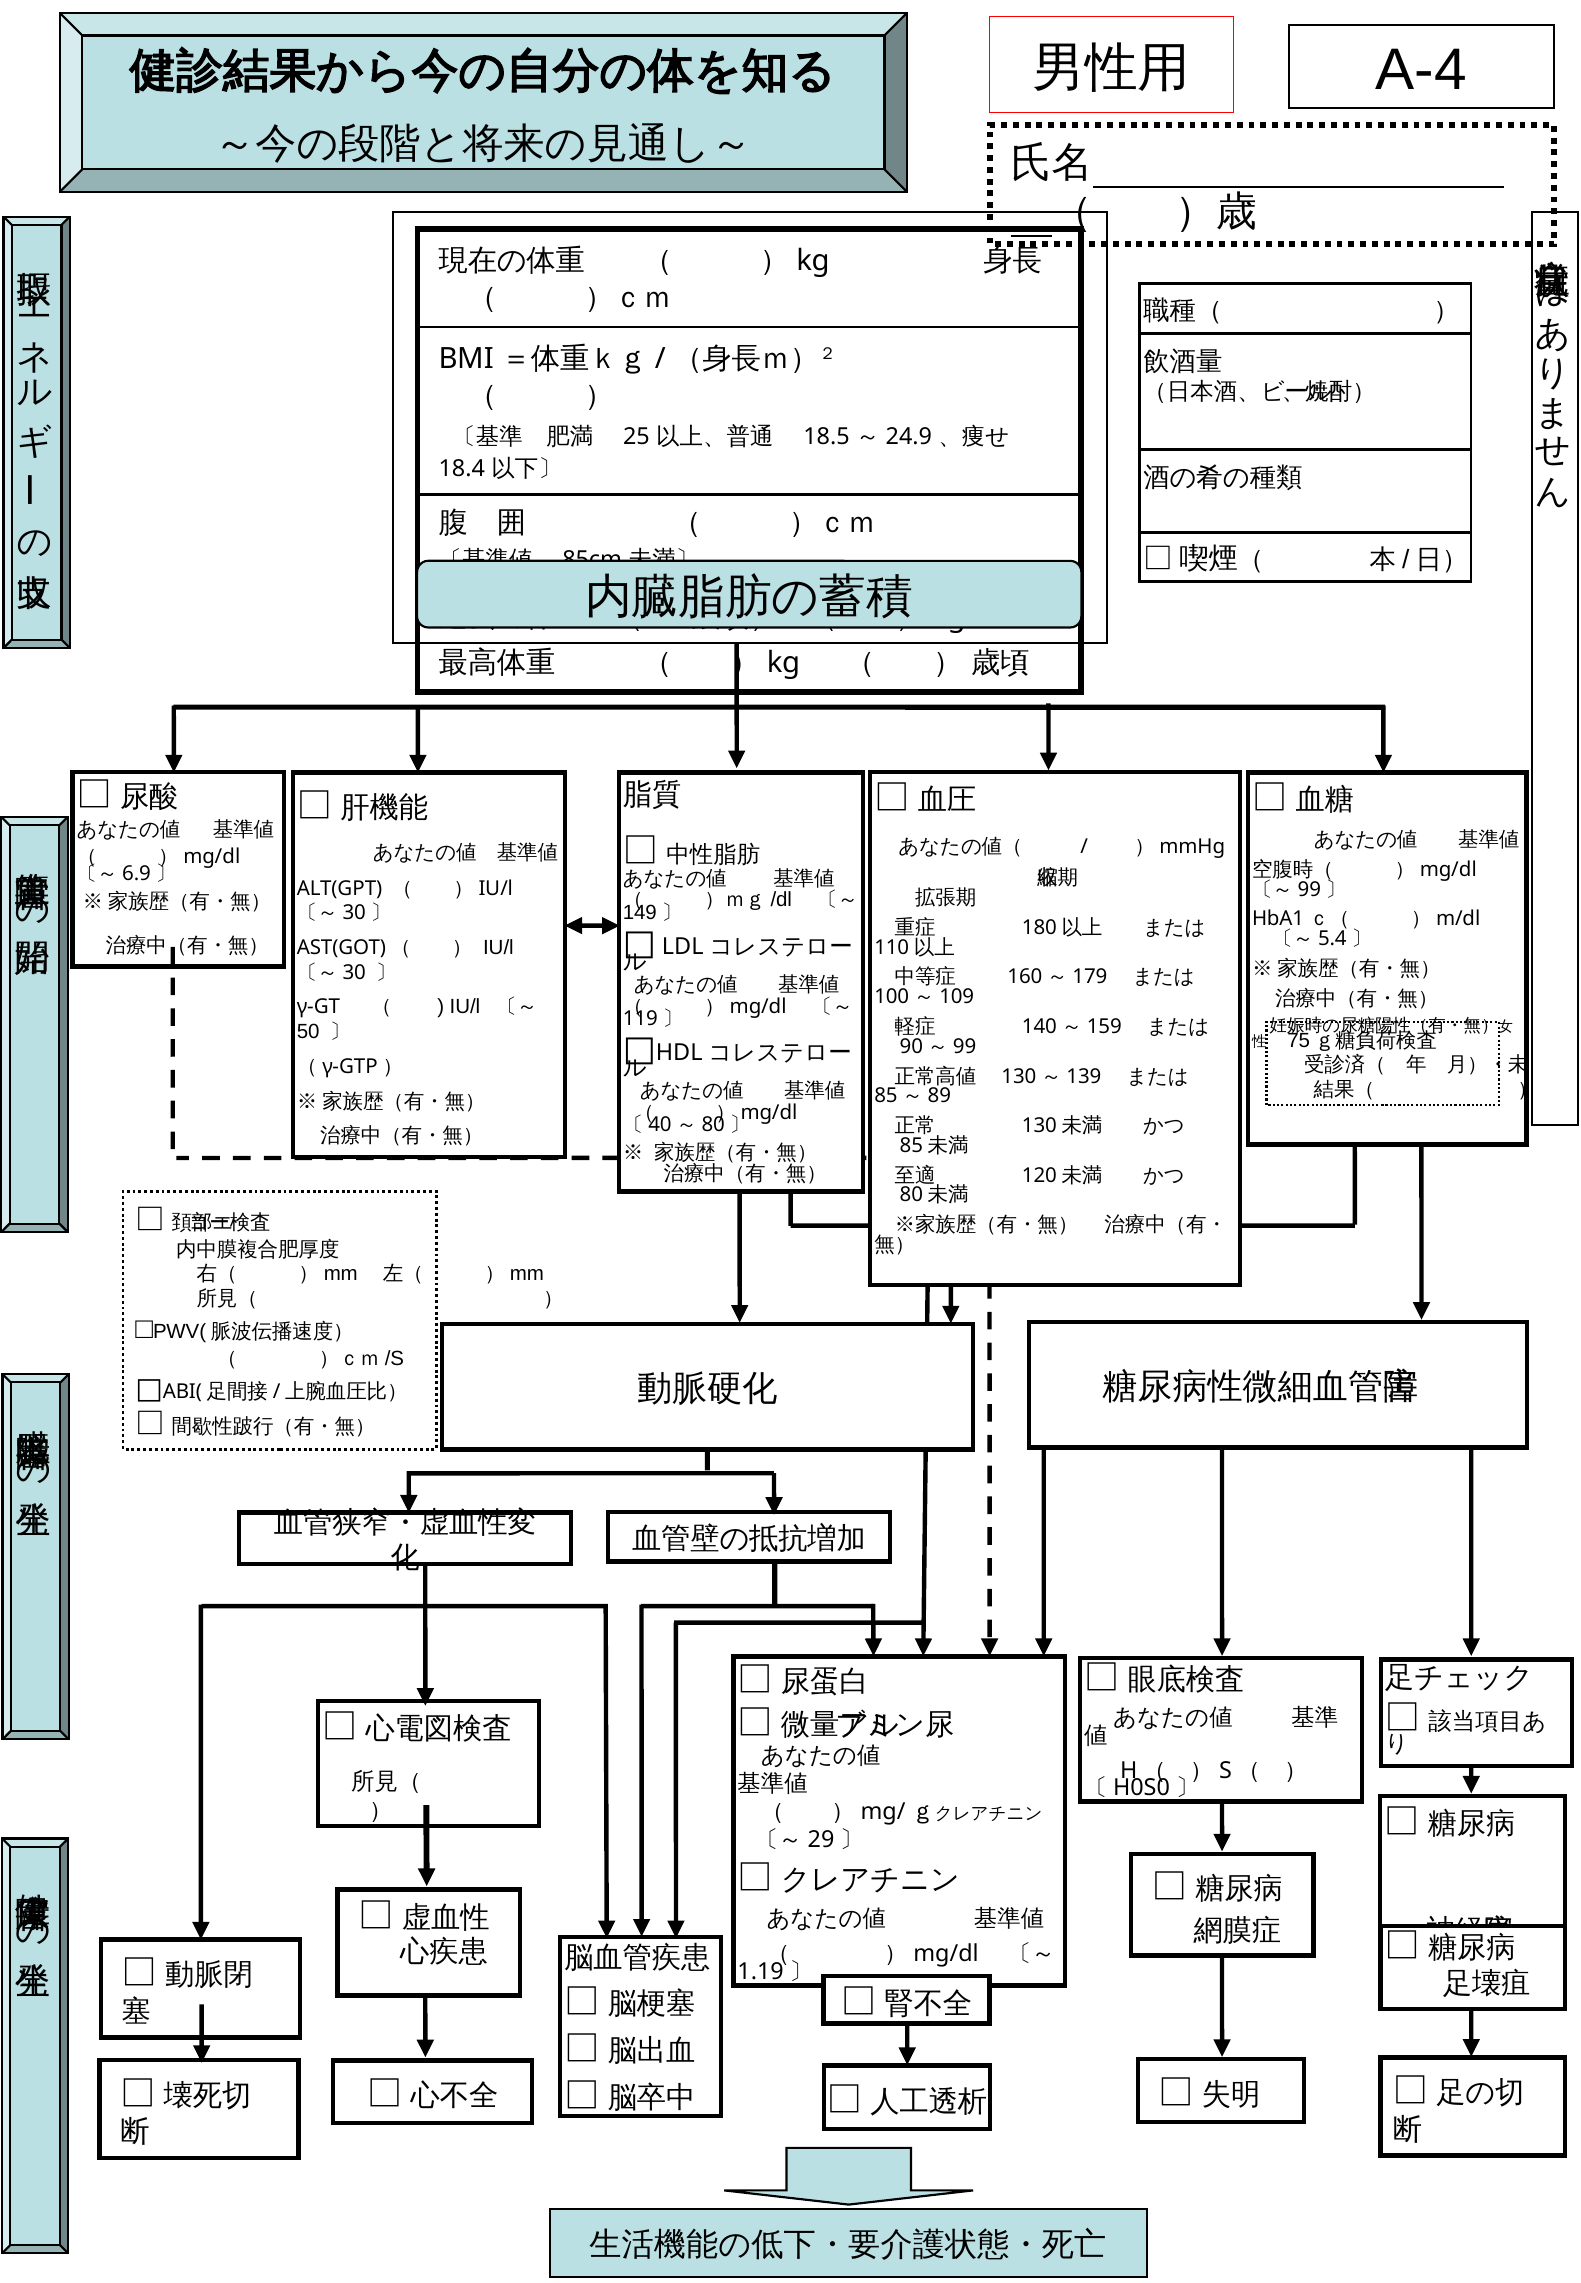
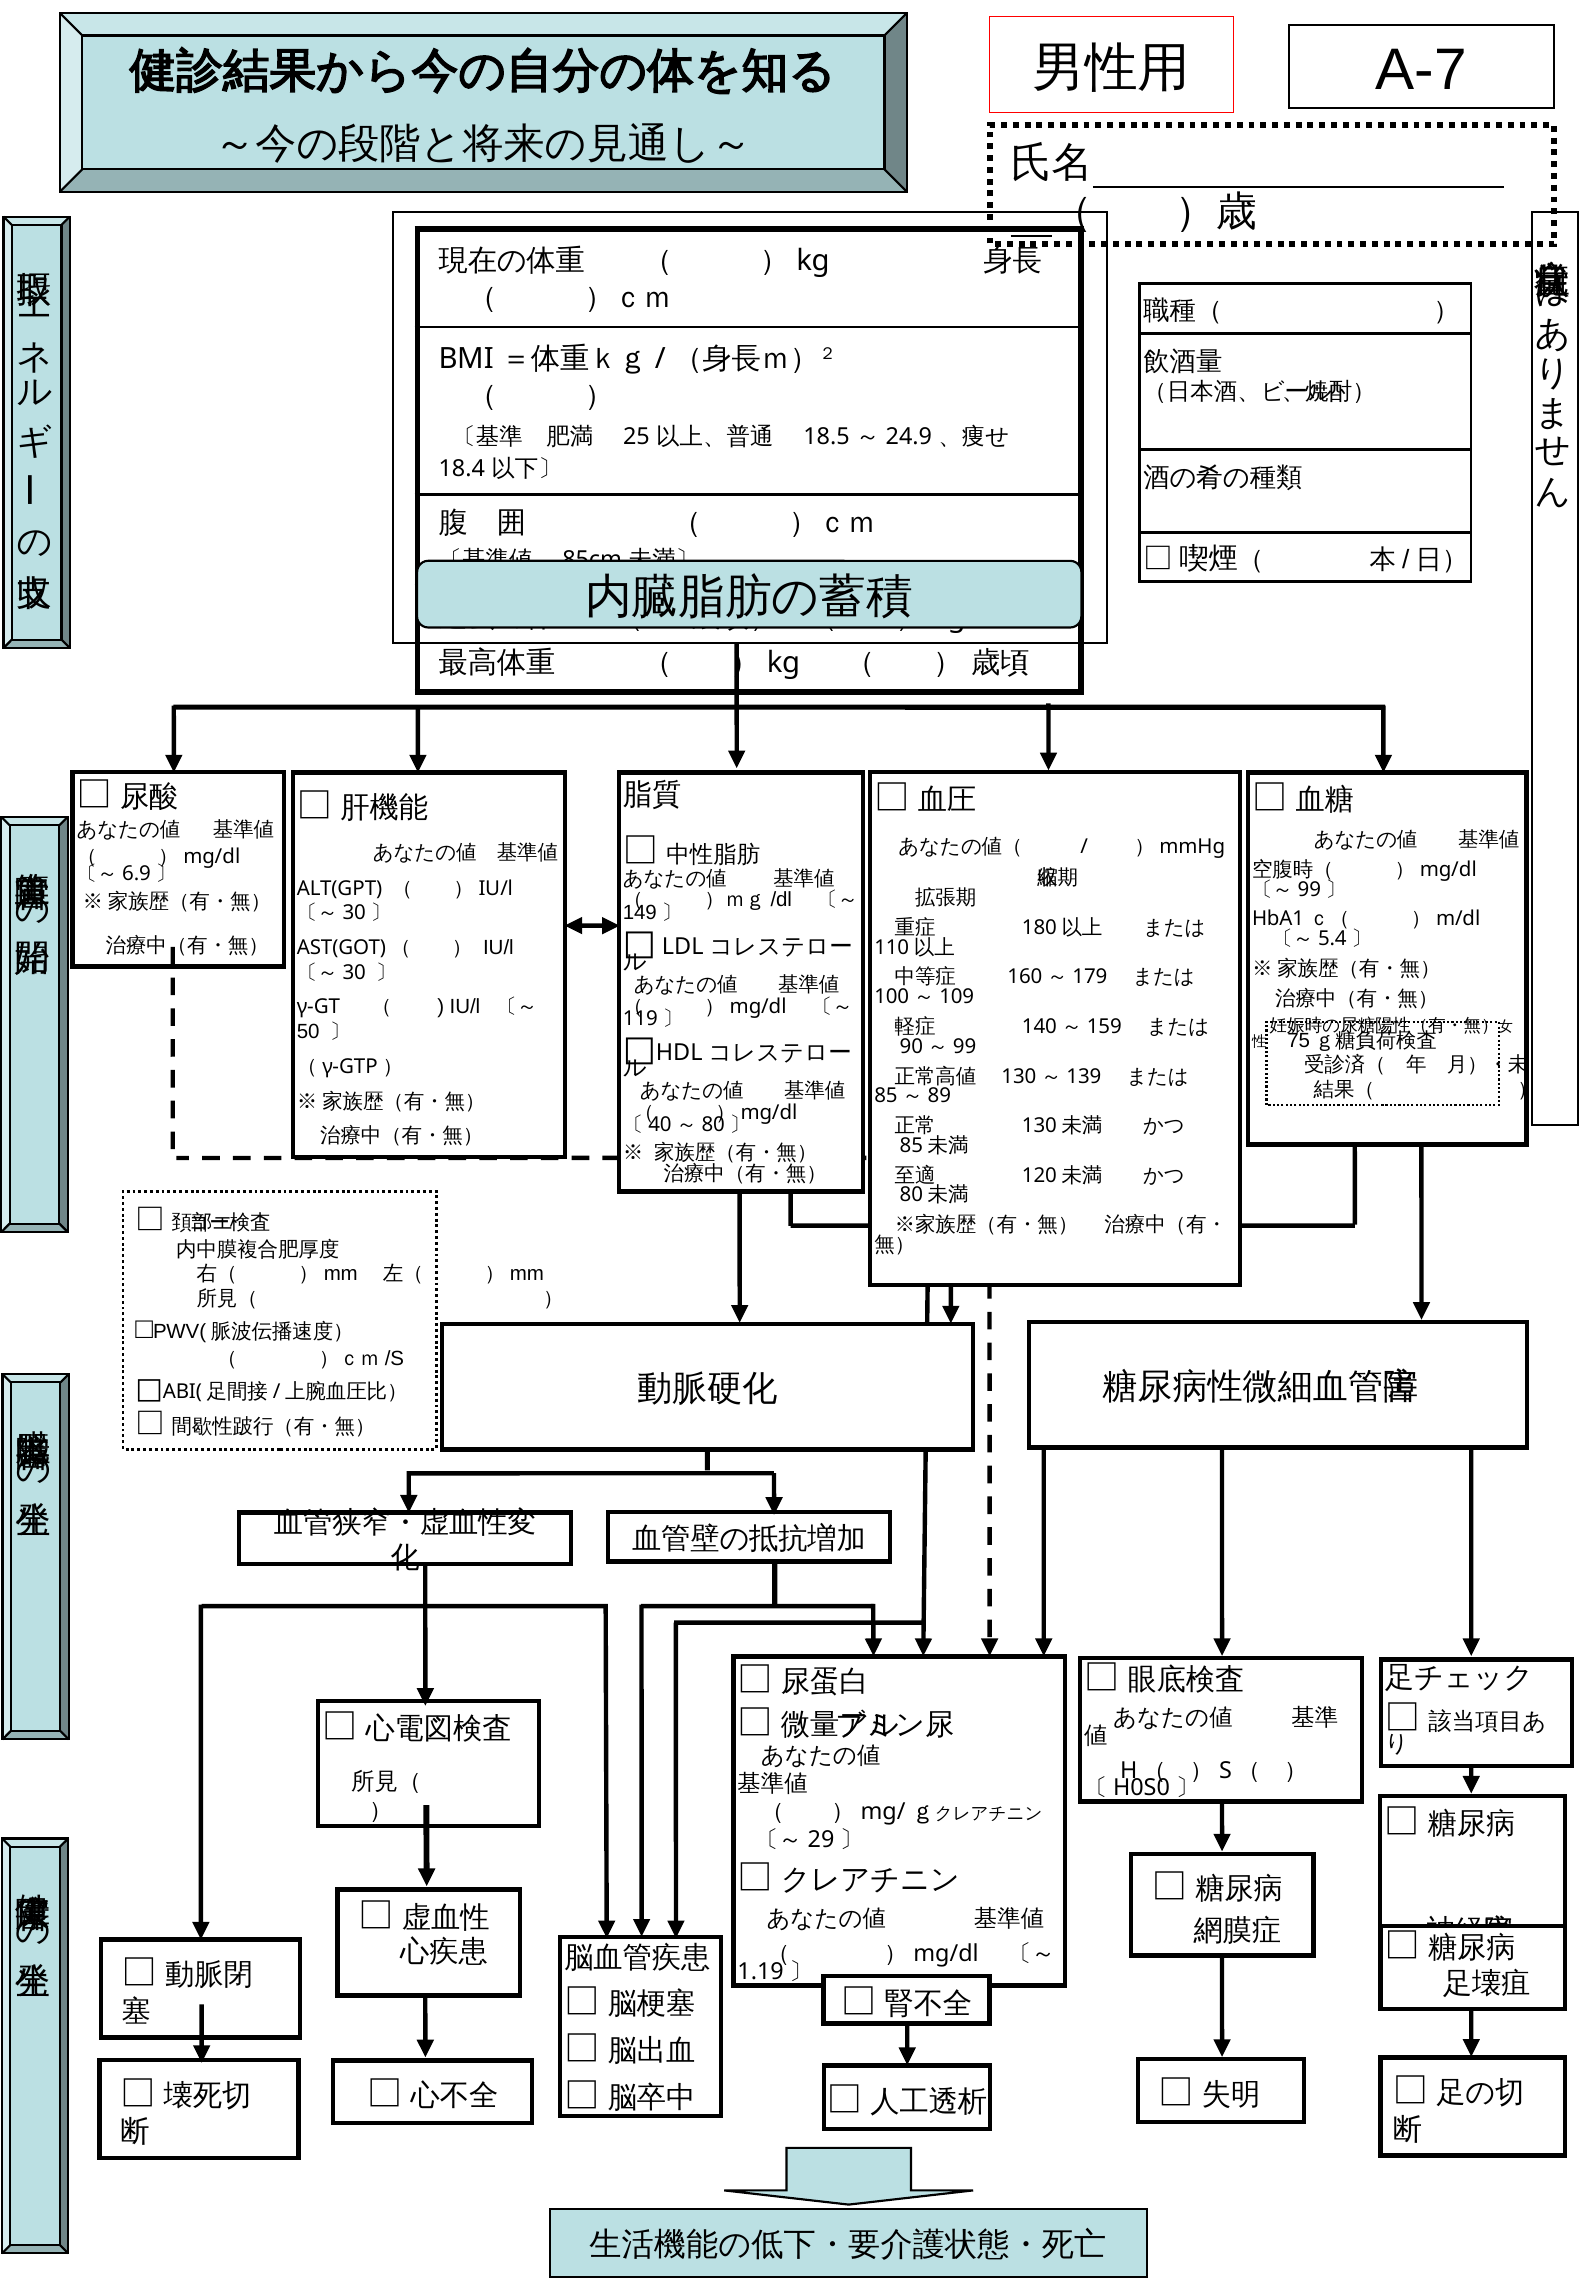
A-4: A-4 -> A-7 (1422, 71)
